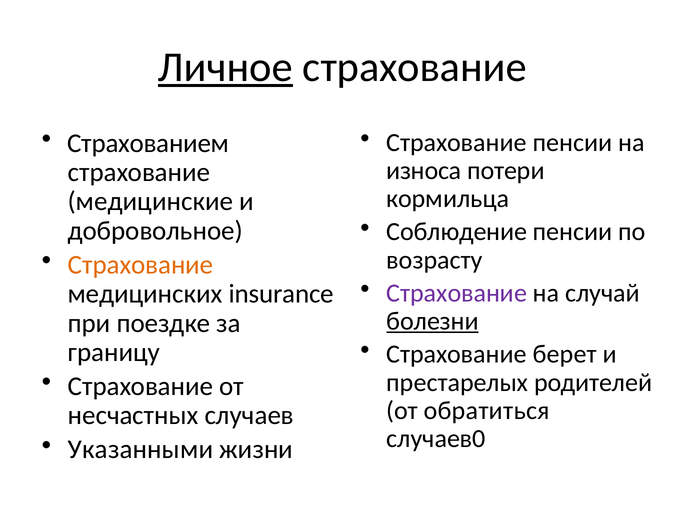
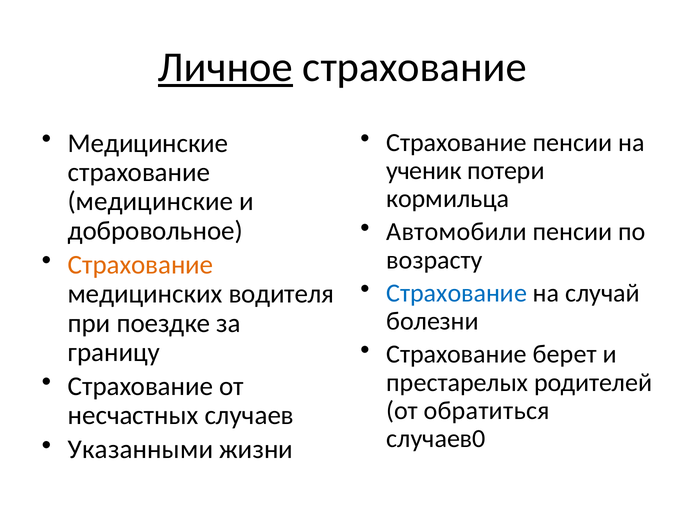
Страхованием: Страхованием -> Медицинские (148, 143)
износа: износа -> ученик (424, 171)
Соблюдение: Соблюдение -> Автомобили (457, 232)
Страхование colour: purple -> blue (457, 293)
insurance: insurance -> водителя (281, 294)
болезни underline: present -> none (433, 321)
